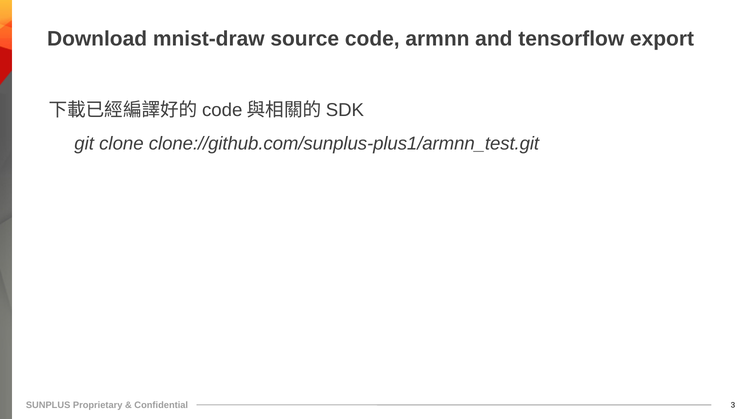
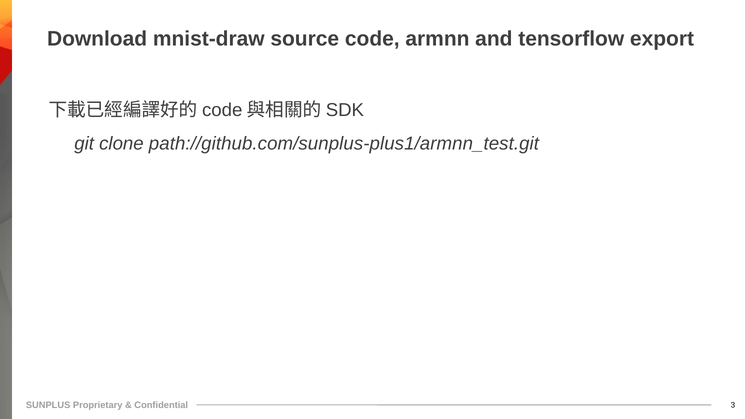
clone://github.com/sunplus-plus1/armnn_test.git: clone://github.com/sunplus-plus1/armnn_test.git -> path://github.com/sunplus-plus1/armnn_test.git (344, 144)
